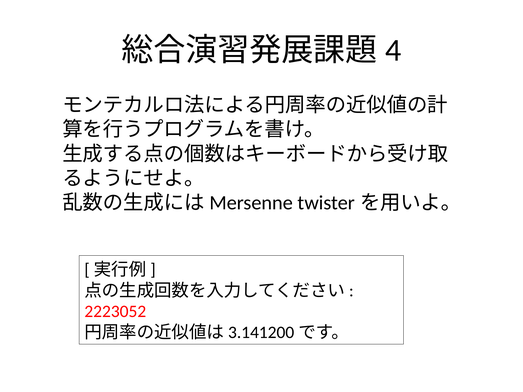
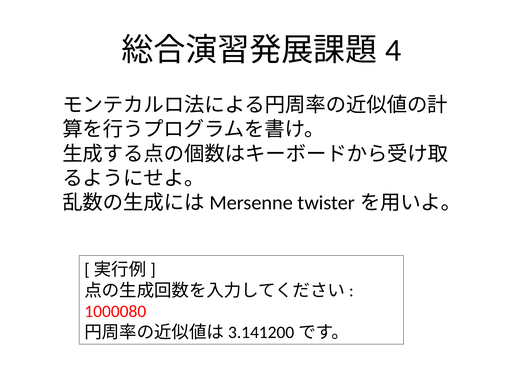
2223052: 2223052 -> 1000080 (115, 312)
